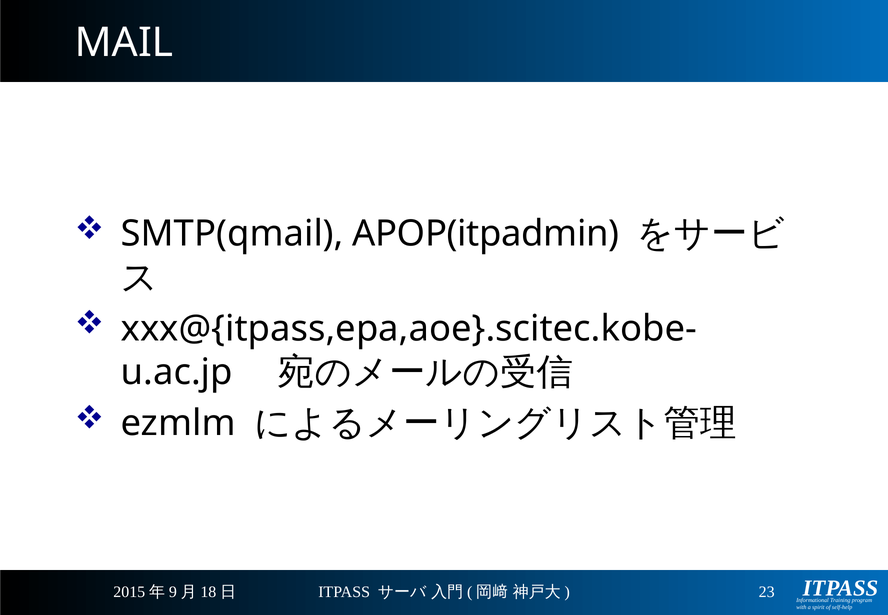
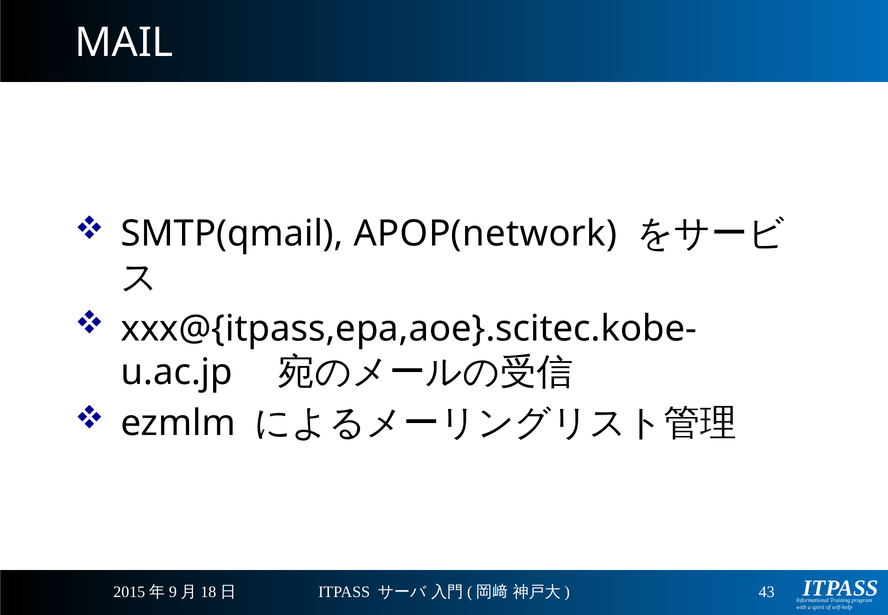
APOP(itpadmin: APOP(itpadmin -> APOP(network (485, 234)
23: 23 -> 43 (767, 592)
